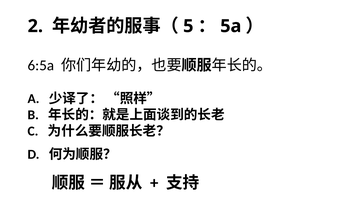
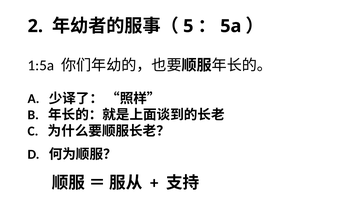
6:5a: 6:5a -> 1:5a (41, 65)
